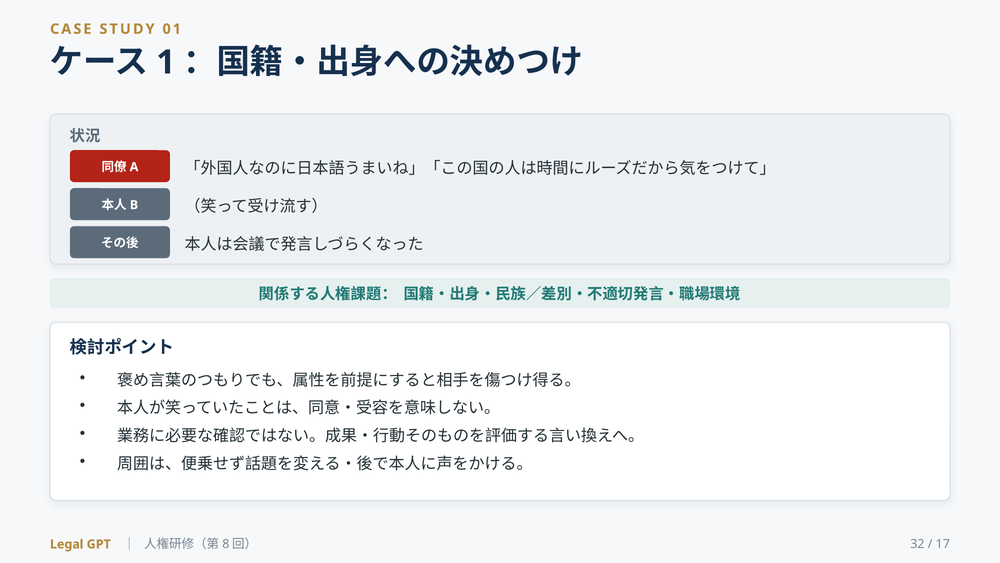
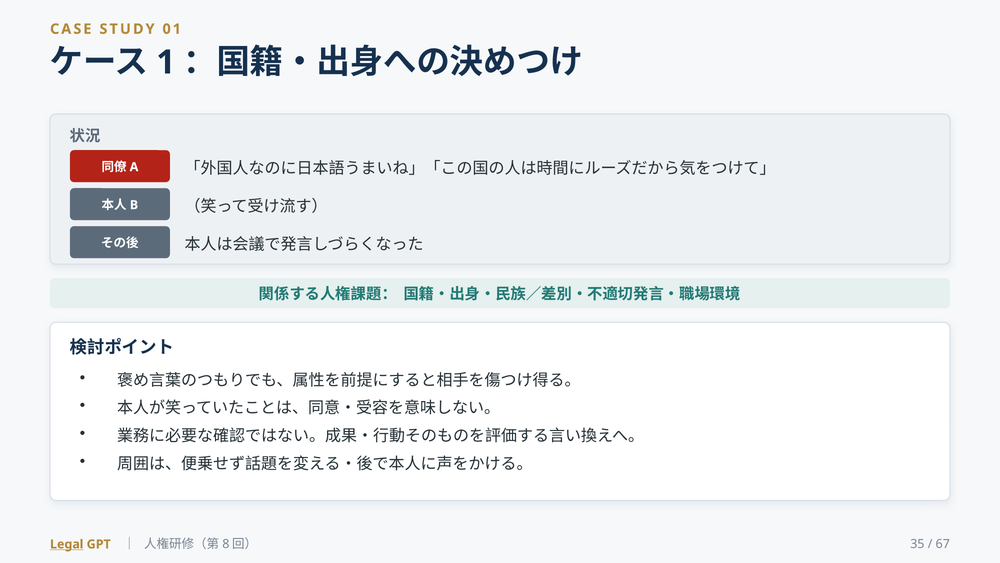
Legal underline: none -> present (67, 544)
32: 32 -> 35 (917, 544)
17: 17 -> 67 (943, 544)
